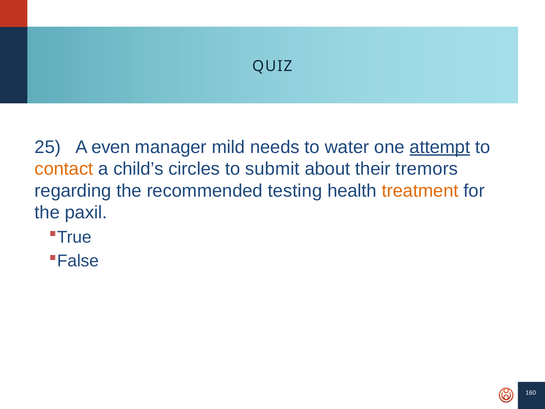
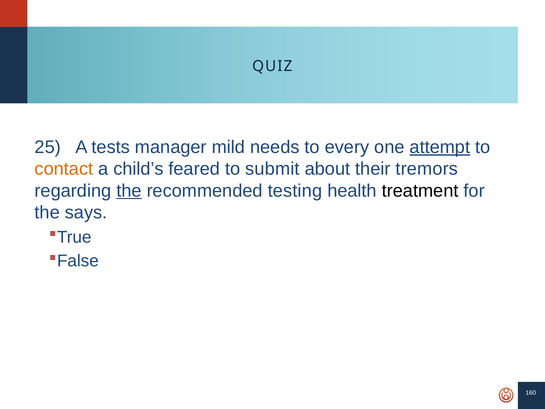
even: even -> tests (111, 147)
water: water -> every (347, 147)
circles: circles -> feared (194, 169)
the underline: none -> present (129, 191)
treatment colour: orange -> black (420, 191)
paxil: paxil -> says (86, 212)
